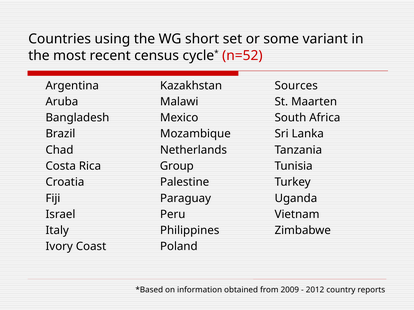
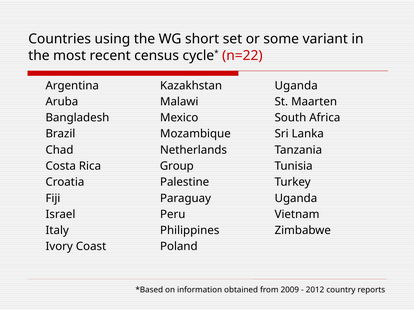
n=52: n=52 -> n=22 (242, 56)
Sources: Sources -> Uganda (296, 86)
